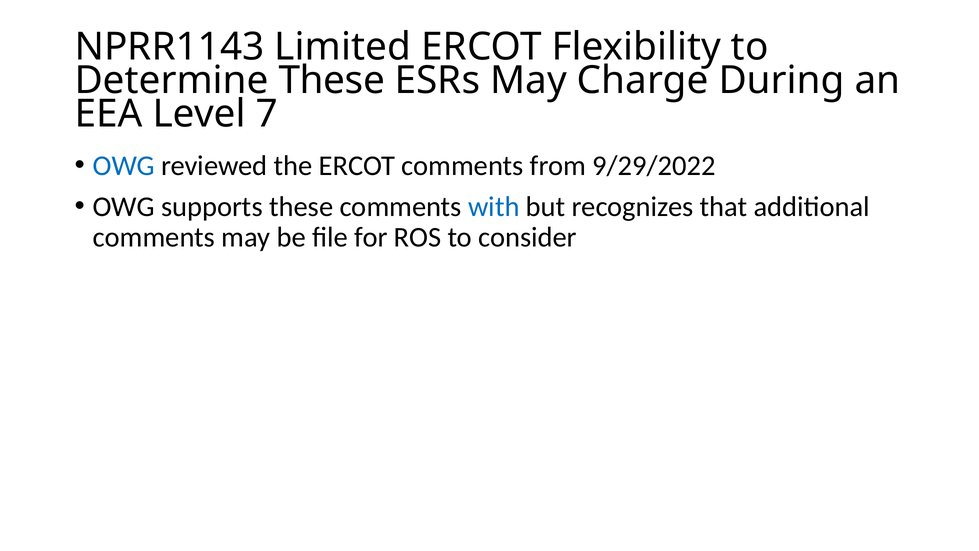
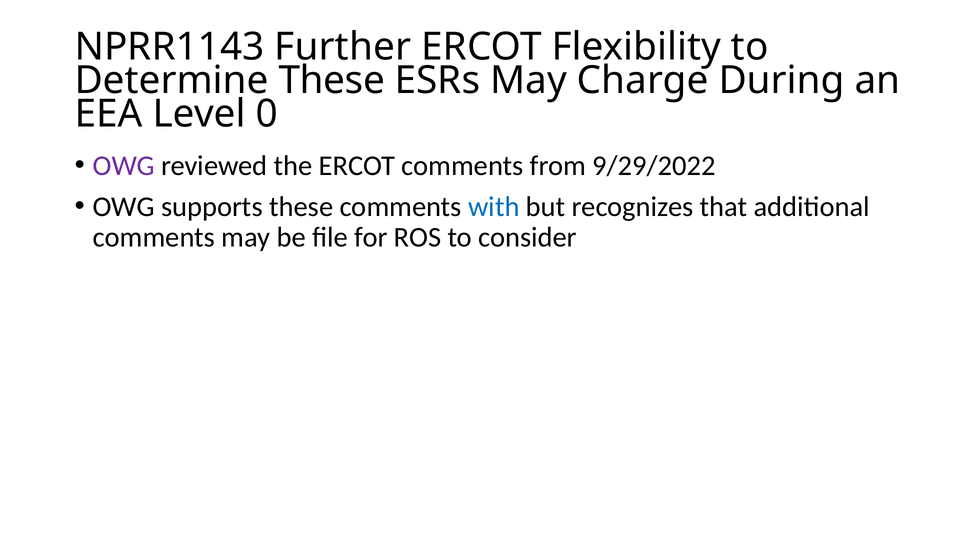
Limited: Limited -> Further (343, 47)
7: 7 -> 0 (267, 114)
OWG colour: blue -> purple (124, 166)
